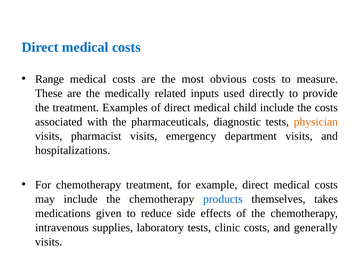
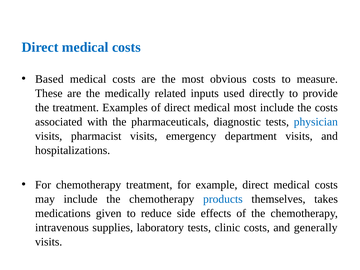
Range: Range -> Based (49, 79)
medical child: child -> most (245, 108)
physician colour: orange -> blue (316, 122)
